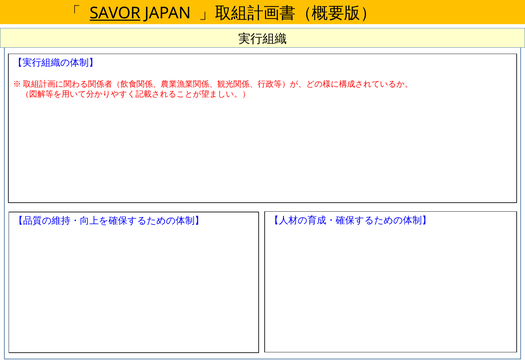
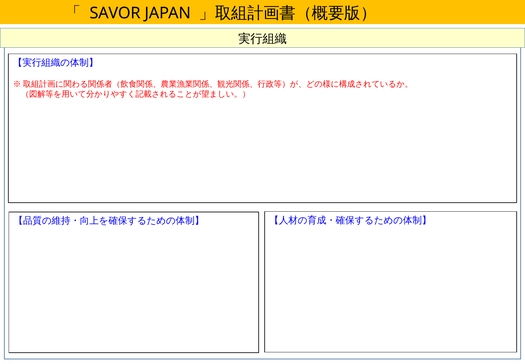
SAVOR underline: present -> none (115, 13)
